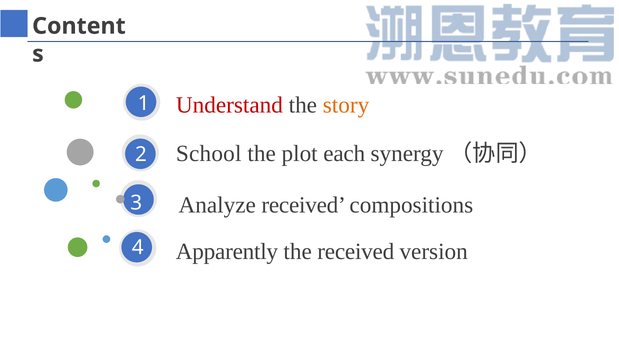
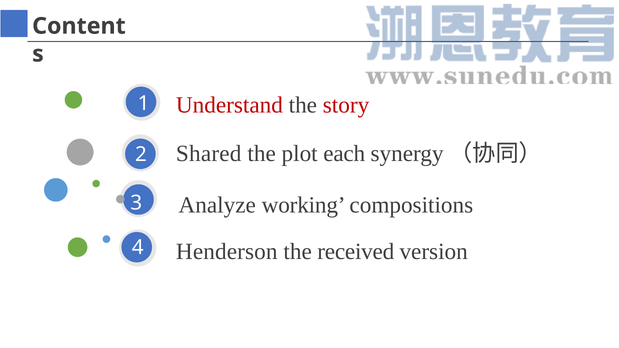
story colour: orange -> red (346, 105)
School: School -> Shared (209, 154)
Analyze received: received -> working (304, 205)
Apparently: Apparently -> Henderson (227, 252)
